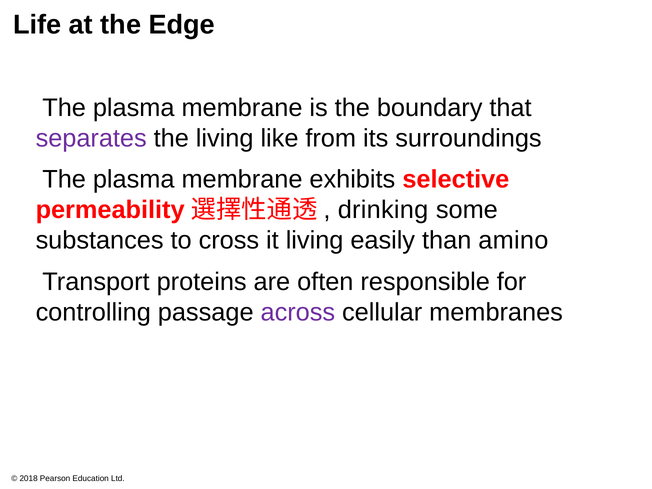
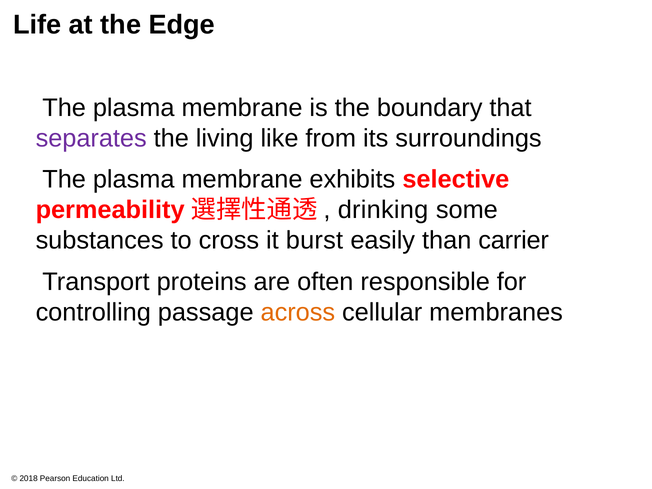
it living: living -> burst (314, 240)
amino: amino -> carrier (514, 240)
across colour: purple -> orange (298, 312)
